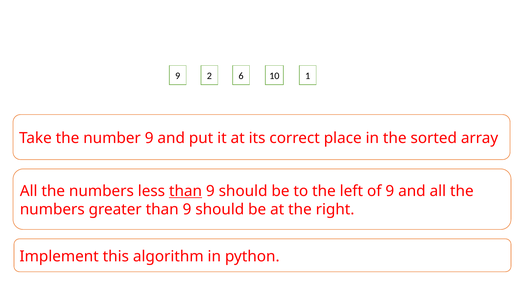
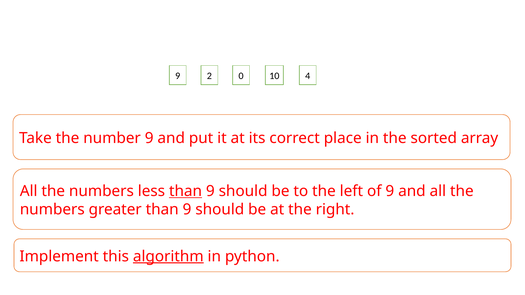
6: 6 -> 0 (241, 76)
1: 1 -> 4 (308, 76)
algorithm underline: none -> present (168, 257)
